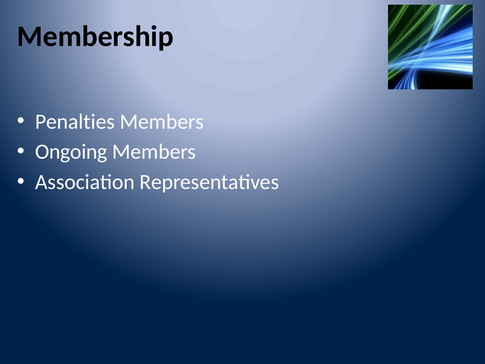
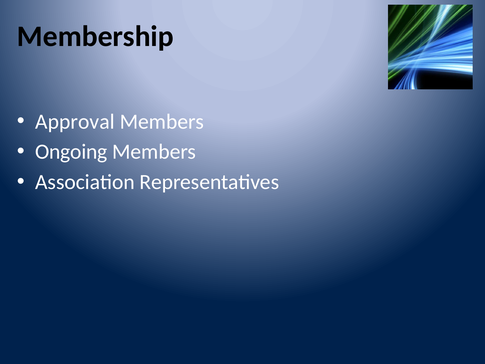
Penalties: Penalties -> Approval (75, 122)
